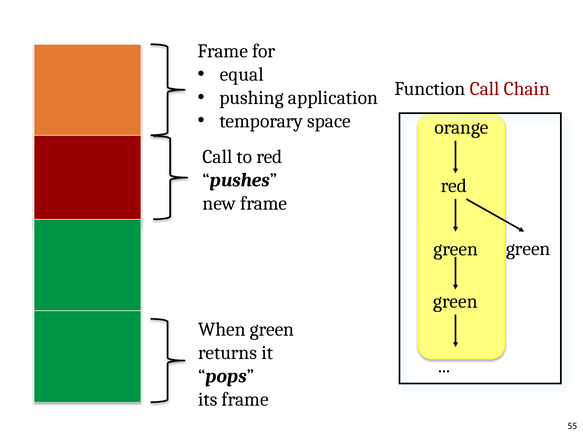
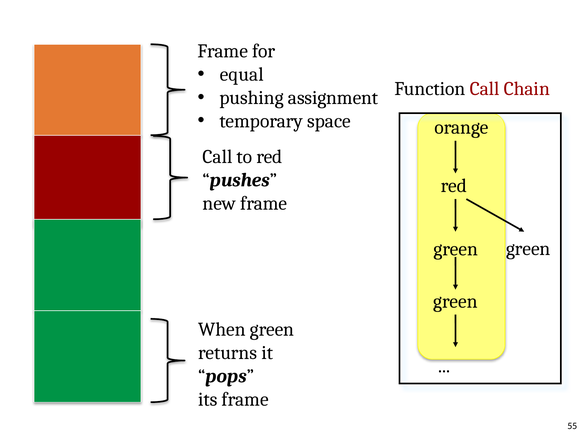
application: application -> assignment (333, 98)
